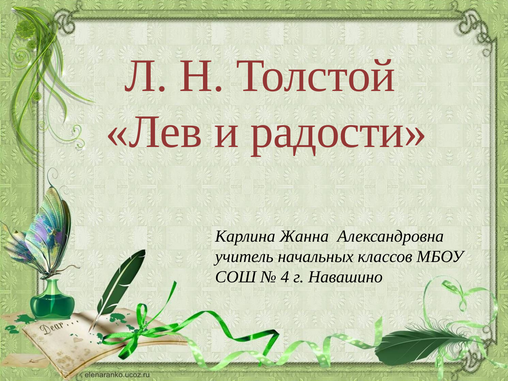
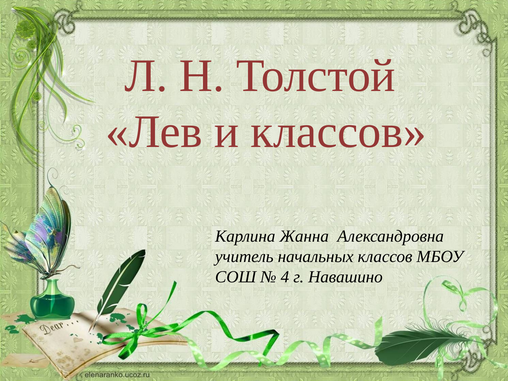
и радости: радости -> классов (338, 132)
